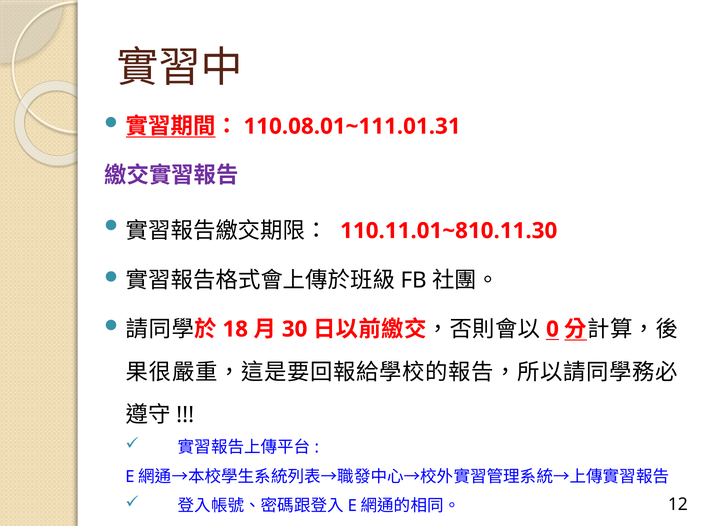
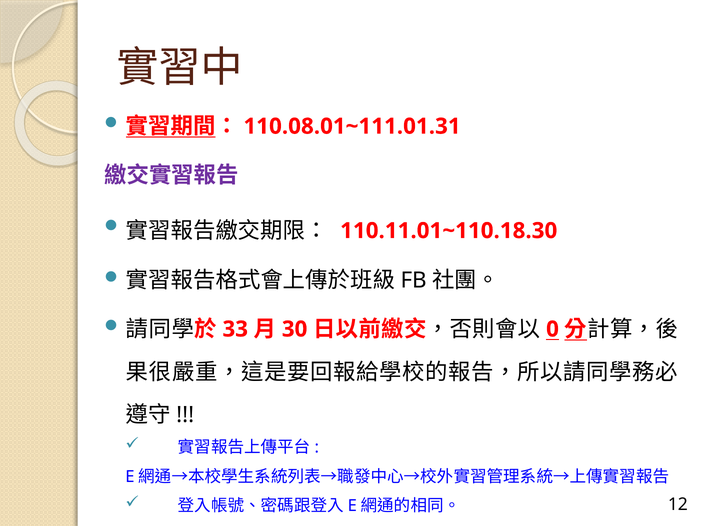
110.11.01~810.11.30: 110.11.01~810.11.30 -> 110.11.01~110.18.30 (449, 231)
18: 18 -> 33 (235, 329)
